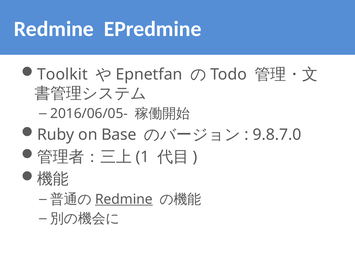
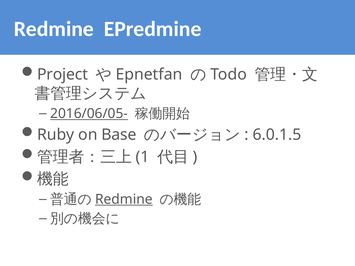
Toolkit: Toolkit -> Project (63, 74)
2016/06/05- underline: none -> present (89, 114)
9.8.7.0: 9.8.7.0 -> 6.0.1.5 (277, 135)
